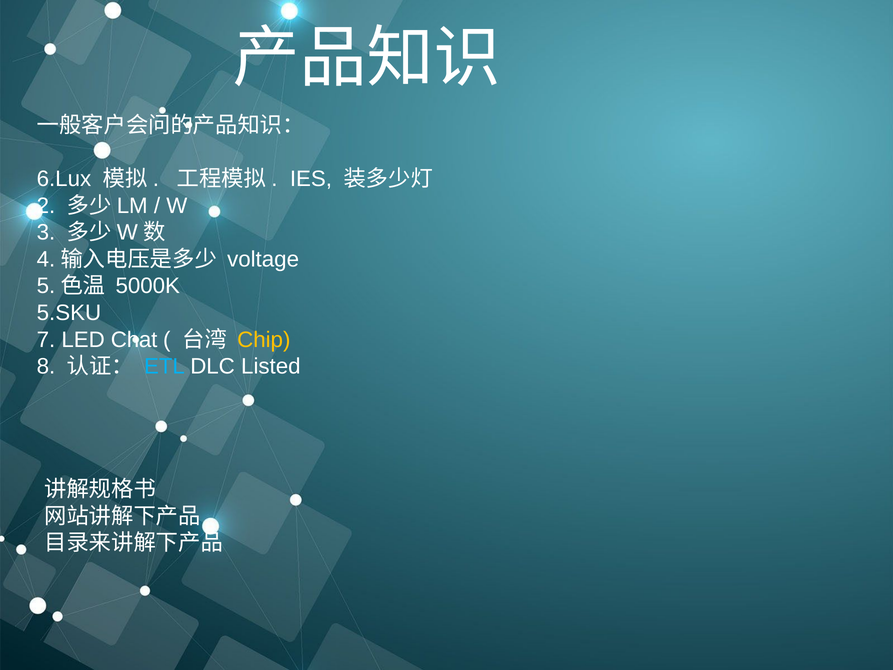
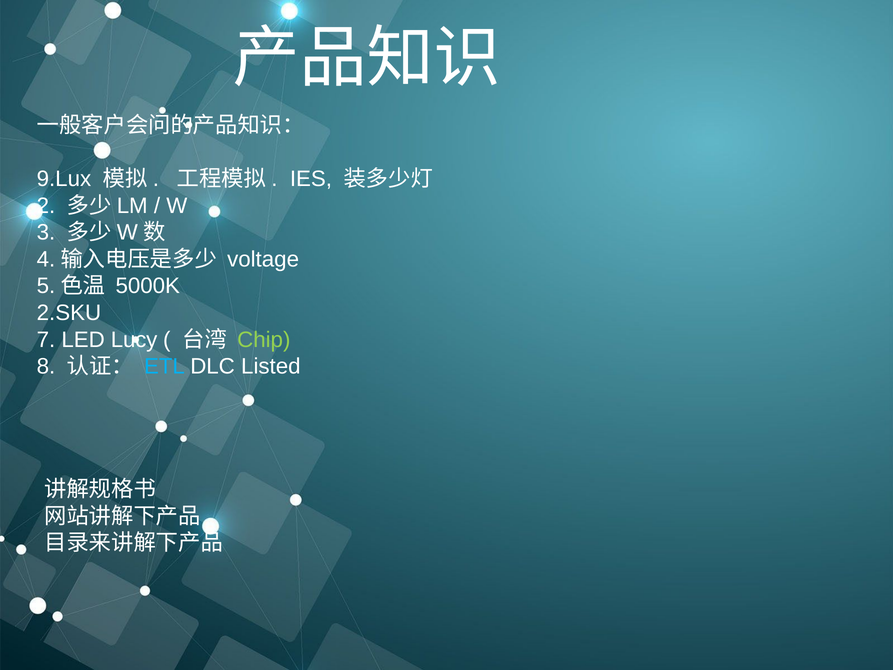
6.Lux: 6.Lux -> 9.Lux (64, 179)
5.SKU: 5.SKU -> 2.SKU (69, 313)
Chat: Chat -> Lucy (134, 340)
Chip colour: yellow -> light green (264, 340)
